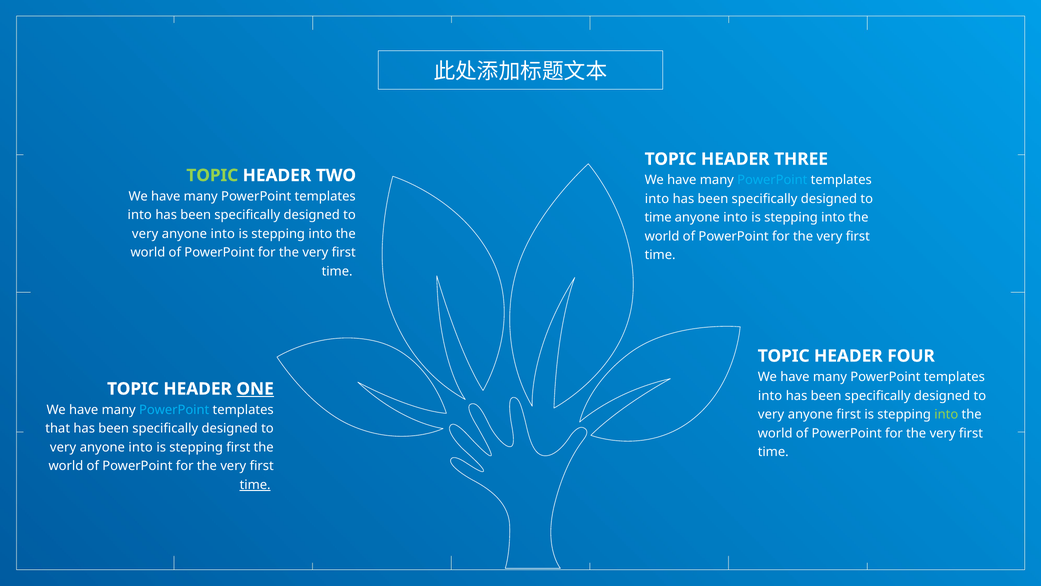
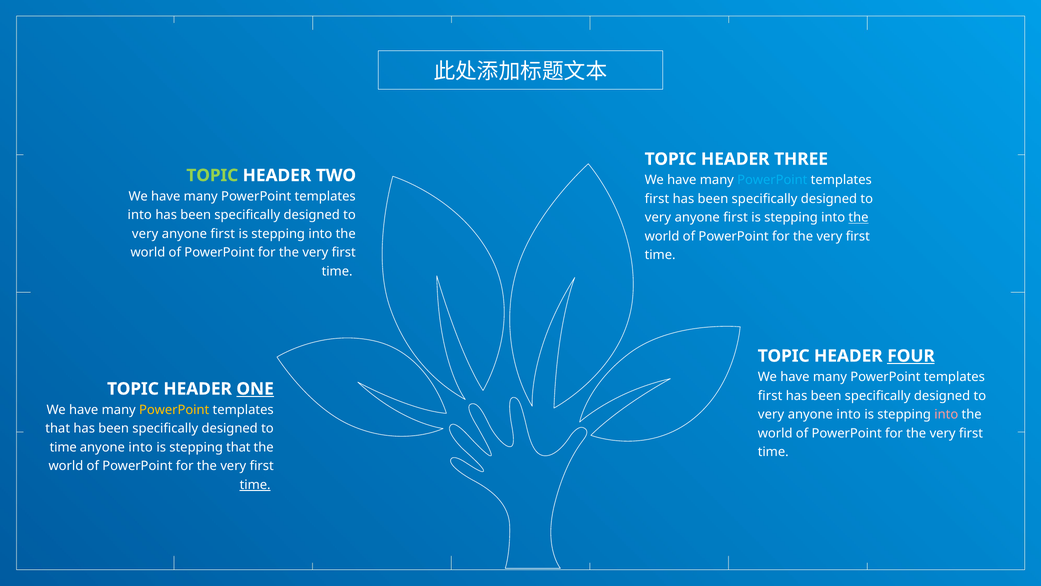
into: into -> first (657, 199)
time: time -> very (658, 217)
into: into -> first (736, 217)
the underline: none -> present (859, 217)
into: into -> first (223, 234)
FOUR underline: none -> present (911, 356)
into: into -> first (770, 395)
PowerPoint colour: light blue -> yellow (174, 410)
first: first -> into (849, 414)
into colour: light green -> pink (946, 414)
very: very -> time (63, 447)
stepping first: first -> that (238, 447)
